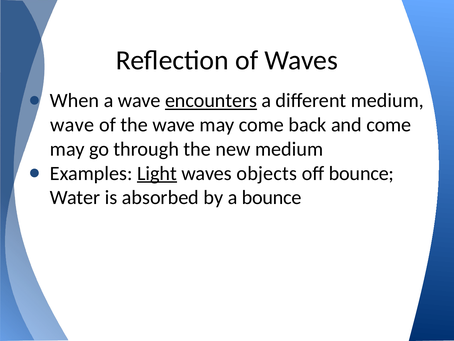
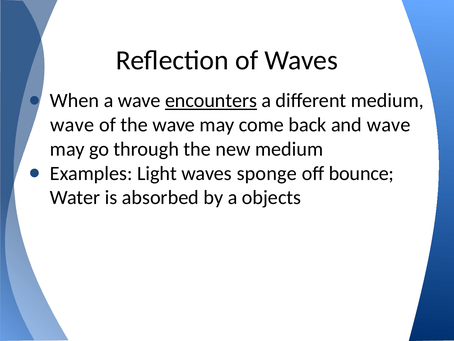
and come: come -> wave (389, 125)
Light underline: present -> none (157, 173)
objects: objects -> sponge (267, 173)
a bounce: bounce -> objects (272, 197)
